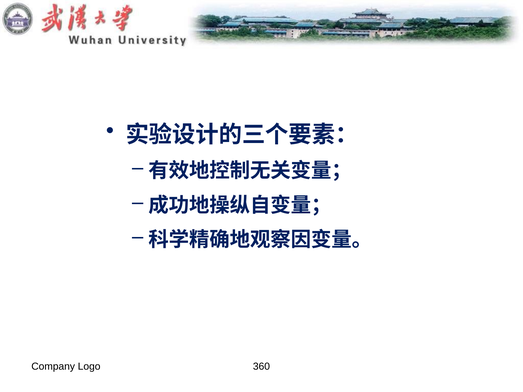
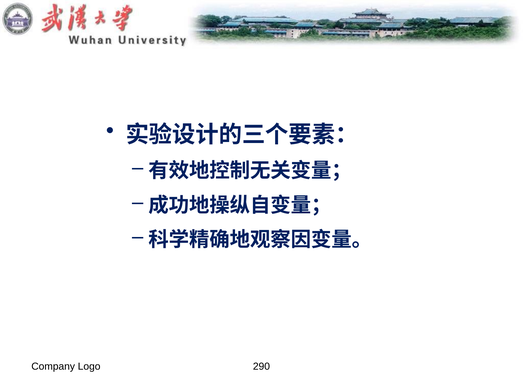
360: 360 -> 290 (261, 367)
